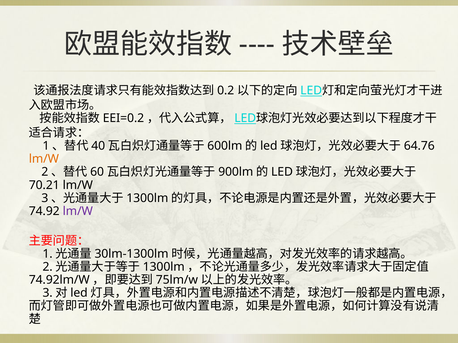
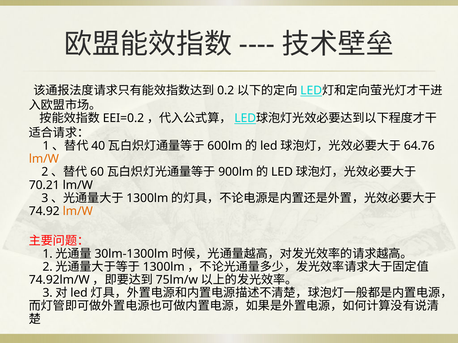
lm/W colour: purple -> orange (78, 211)
